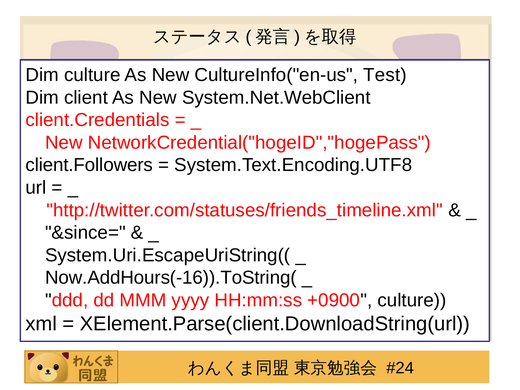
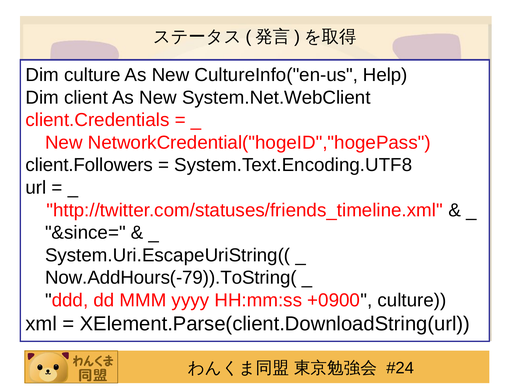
Test: Test -> Help (385, 75)
Now.AddHours(-16)).ToString(: Now.AddHours(-16)).ToString( -> Now.AddHours(-79)).ToString( (171, 278)
